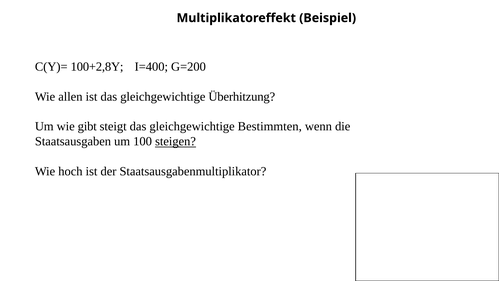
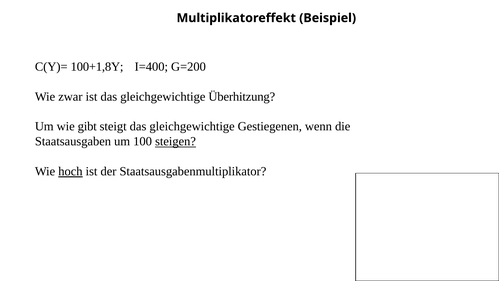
100+2,8Y: 100+2,8Y -> 100+1,8Y (97, 67)
allen: allen -> zwar (70, 96)
Bestimmten: Bestimmten -> Gestiegenen (270, 126)
hoch underline: none -> present (70, 171)
